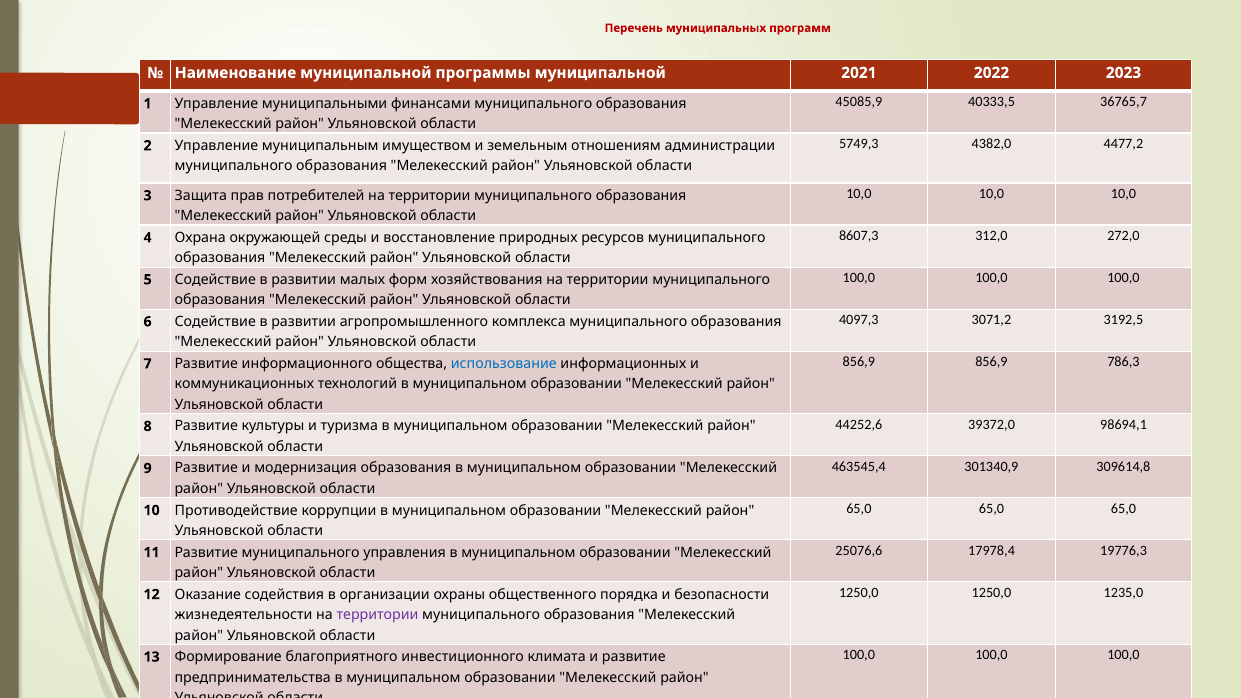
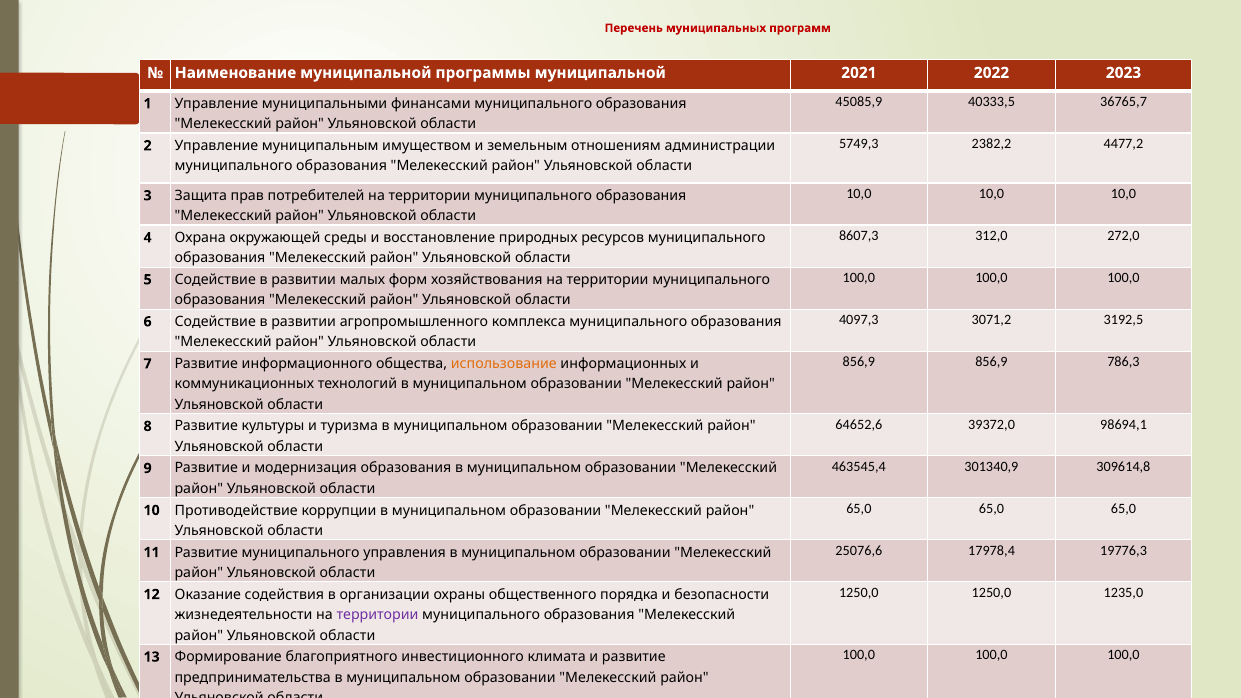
4382,0: 4382,0 -> 2382,2 (991, 144)
использование colour: blue -> orange (504, 364)
44252,6: 44252,6 -> 64652,6 (859, 425)
